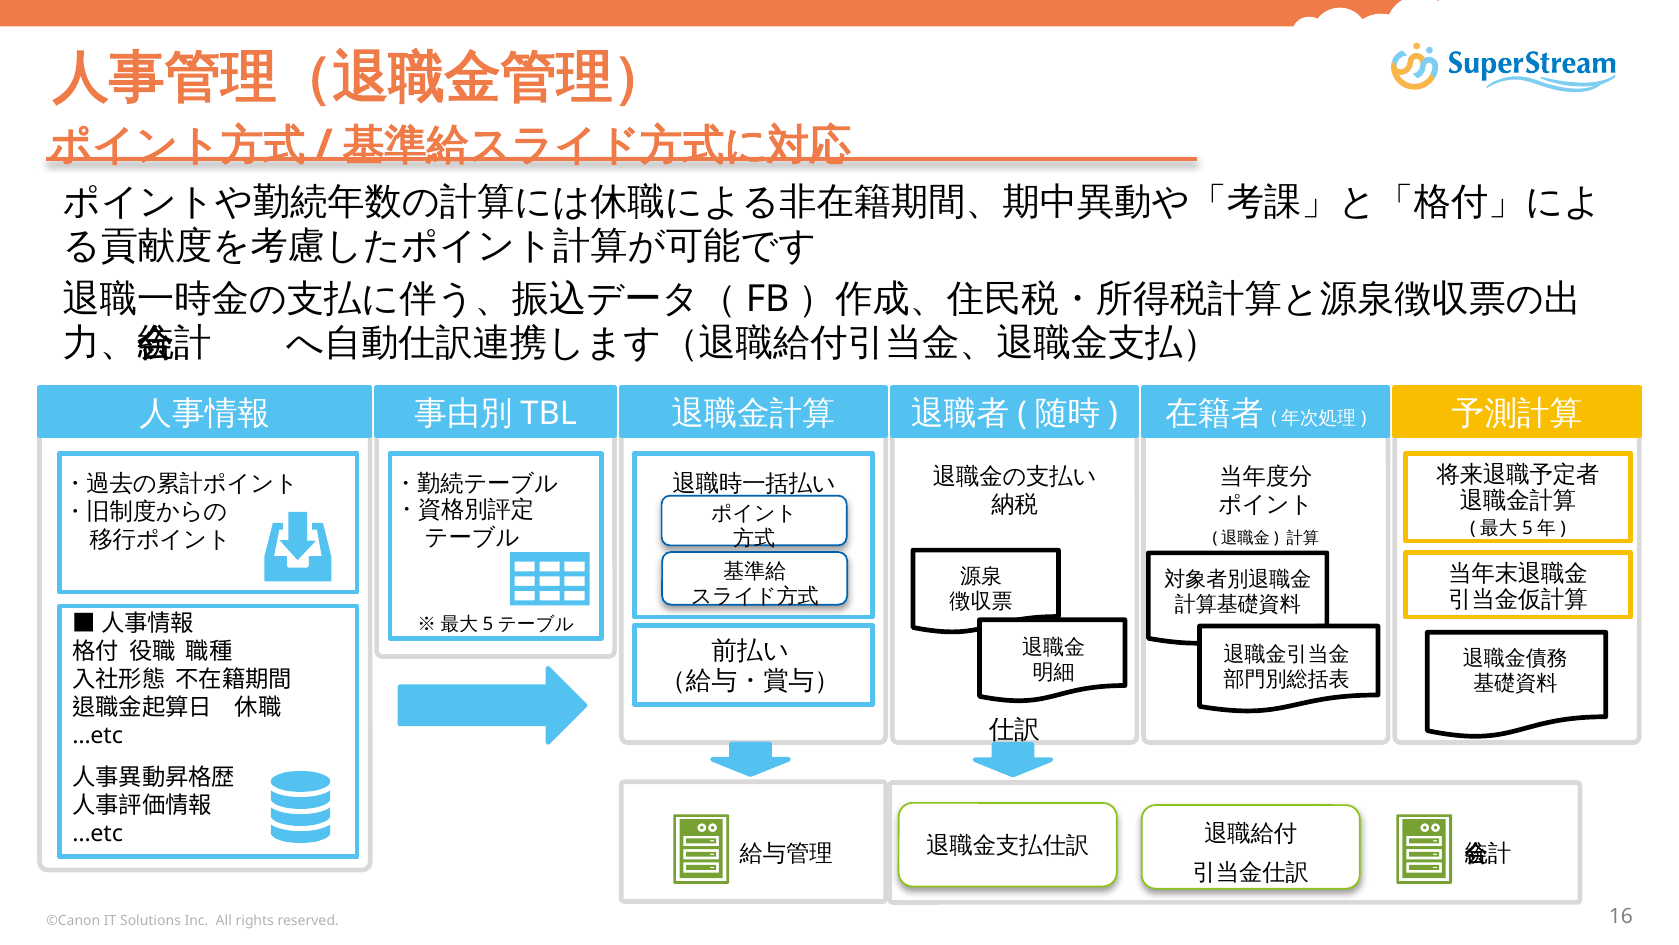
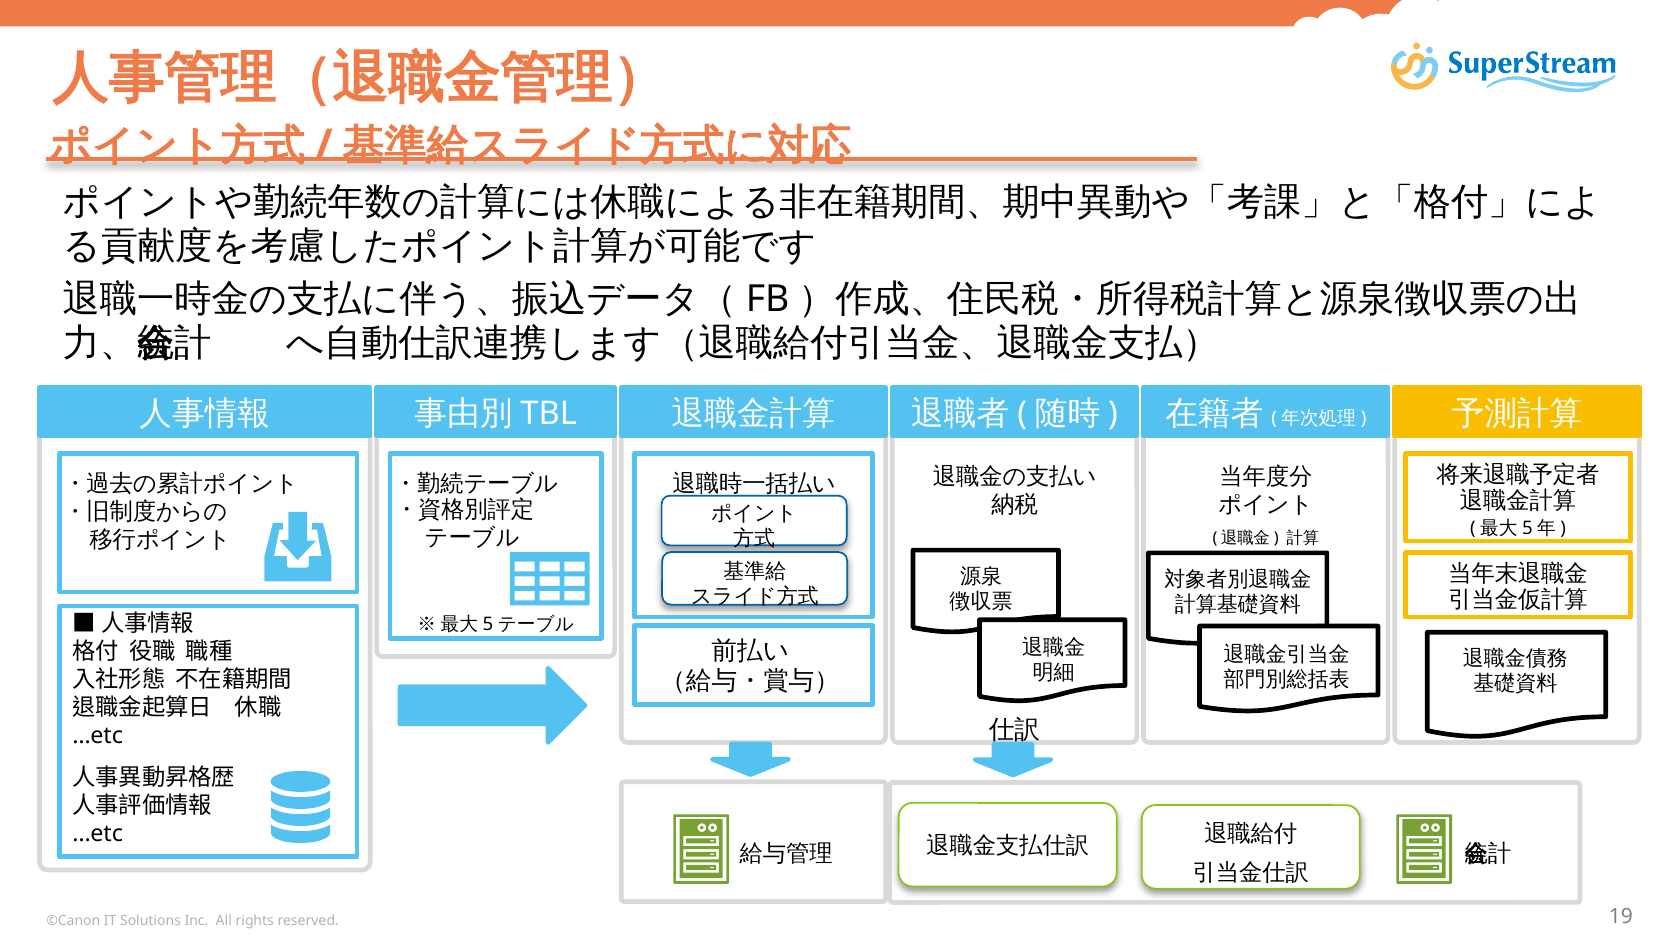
16: 16 -> 19 (1621, 916)
